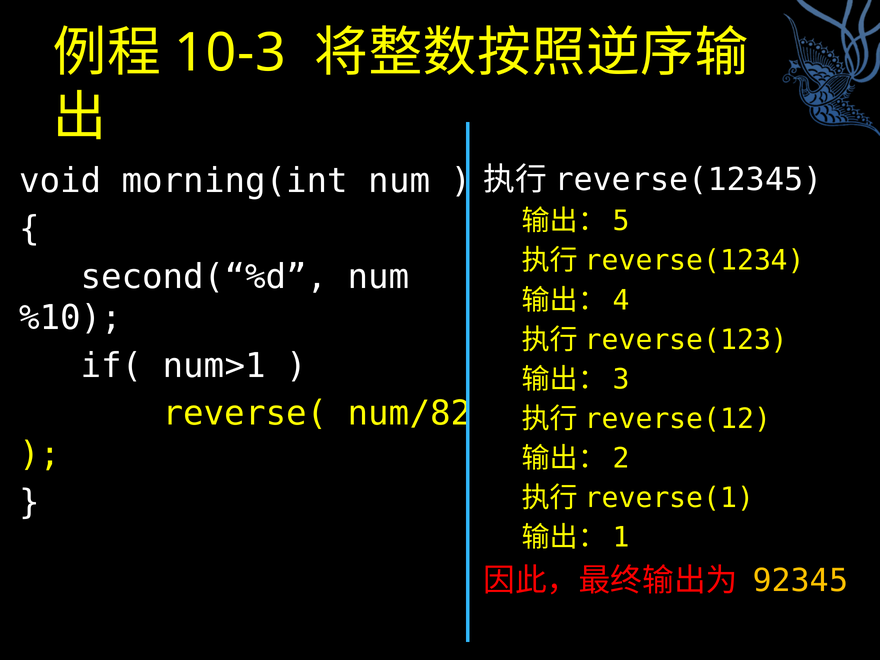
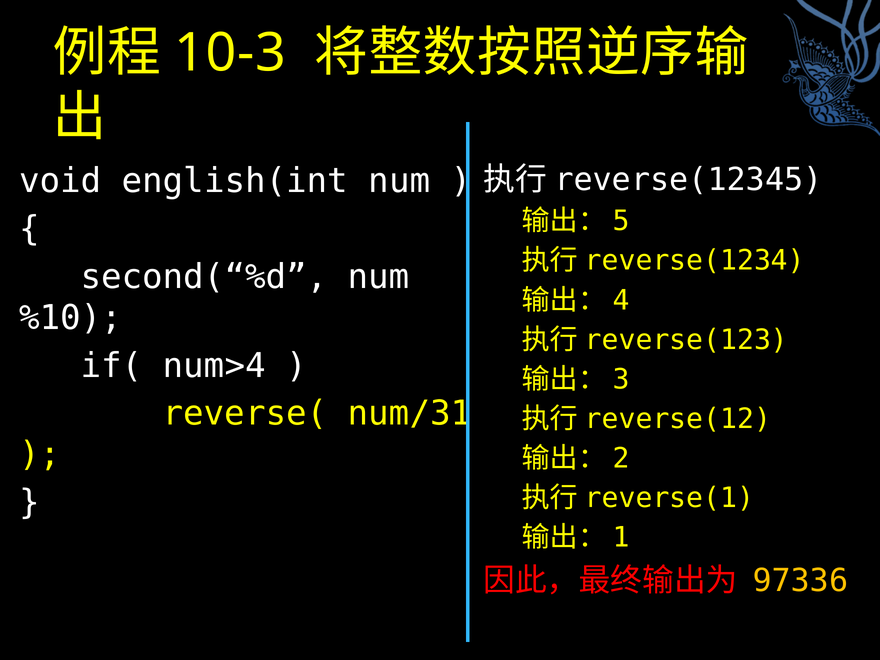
morning(int: morning(int -> english(int (235, 181)
num>1: num>1 -> num>4 (214, 366)
num/82: num/82 -> num/31 (410, 414)
92345: 92345 -> 97336 (800, 581)
